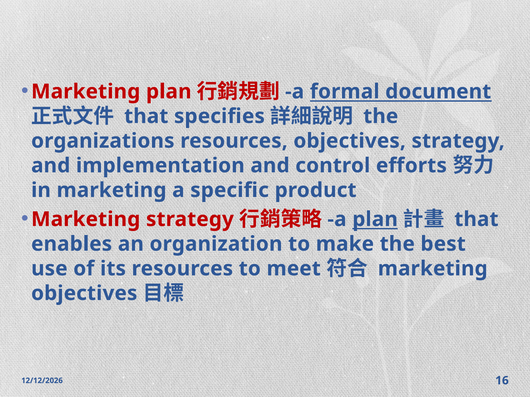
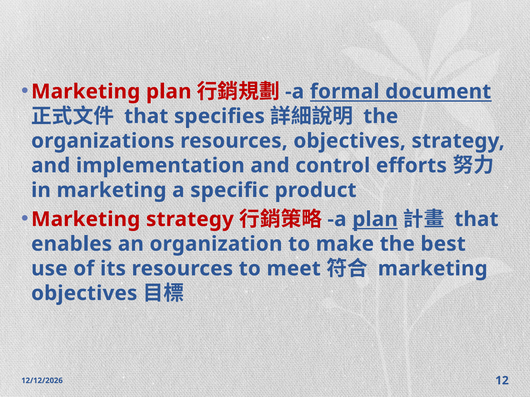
16: 16 -> 12 (502, 381)
